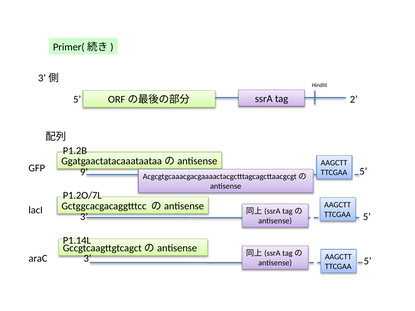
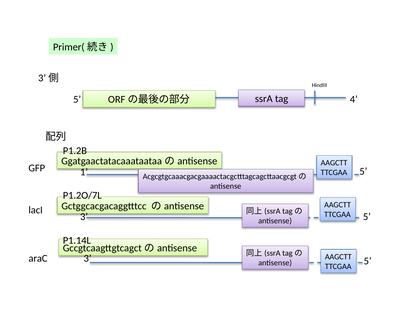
2: 2 -> 4 (354, 100)
9: 9 -> 1 (84, 172)
